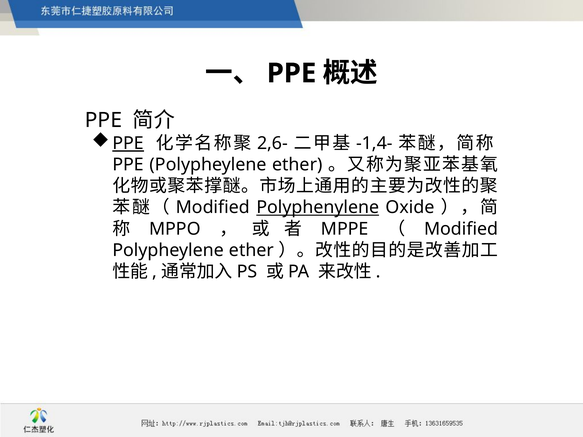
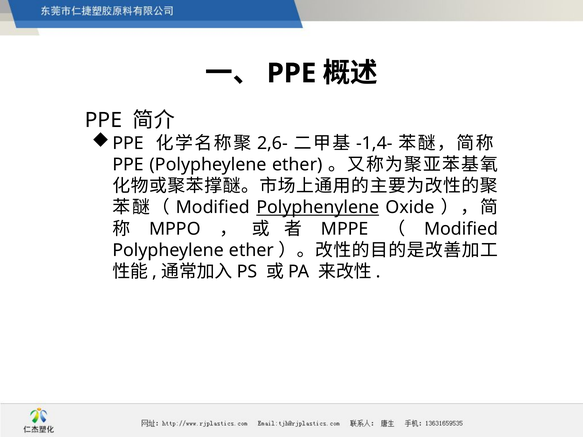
PPE underline: present -> none (128, 143)
